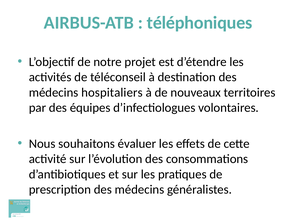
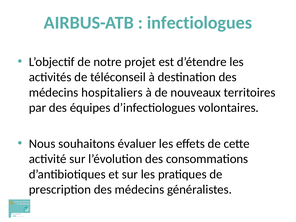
téléphoniques: téléphoniques -> infectiologues (199, 23)
